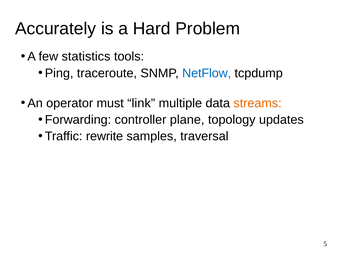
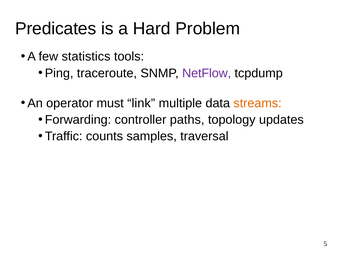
Accurately: Accurately -> Predicates (56, 29)
NetFlow colour: blue -> purple (207, 73)
plane: plane -> paths (187, 120)
rewrite: rewrite -> counts (104, 136)
